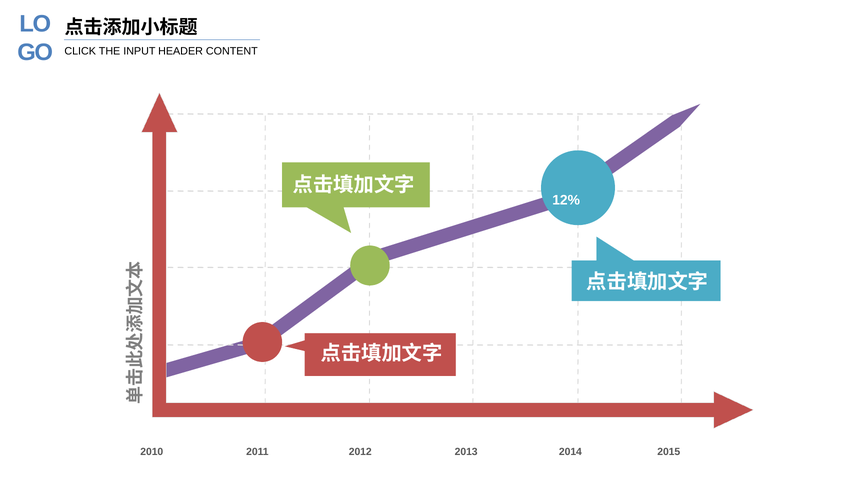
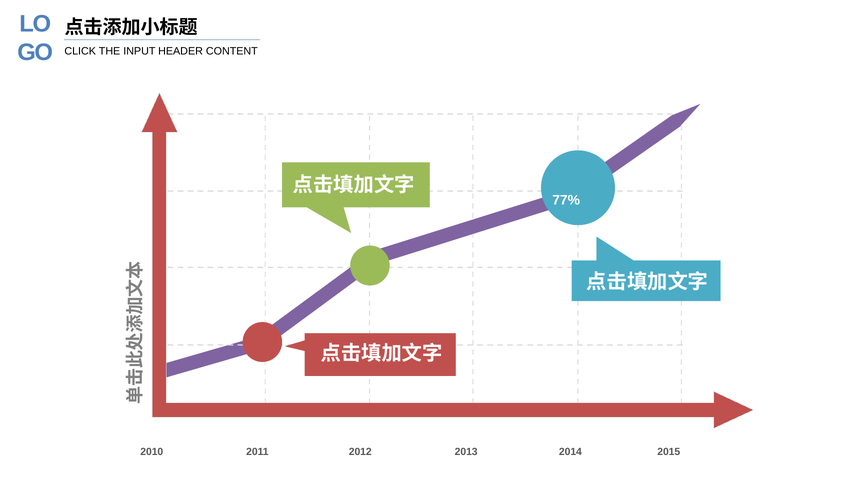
12%: 12% -> 77% (566, 200)
